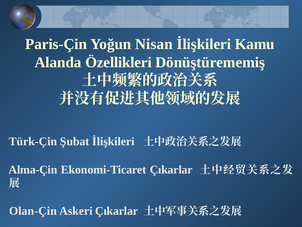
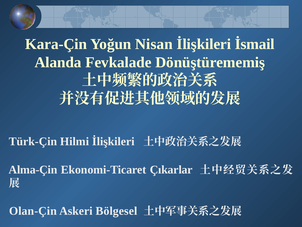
Paris-Çin: Paris-Çin -> Kara-Çin (56, 44)
Kamu: Kamu -> İsmail (255, 44)
Özellikleri: Özellikleri -> Fevkalade (118, 62)
Şubat: Şubat -> Hilmi (75, 141)
Askeri Çıkarlar: Çıkarlar -> Bölgesel (117, 211)
